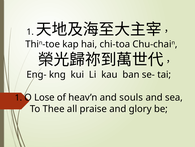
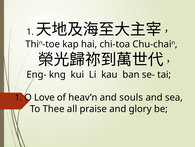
Lose: Lose -> Love (44, 97)
